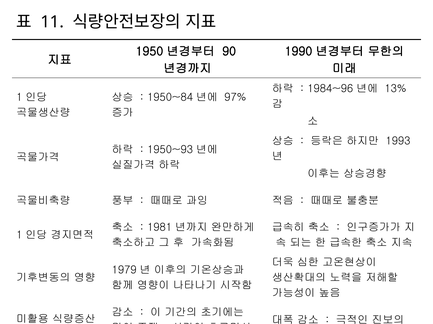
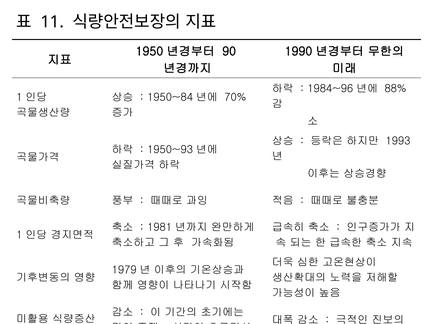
13%: 13% -> 88% (395, 89)
97%: 97% -> 70% (235, 98)
